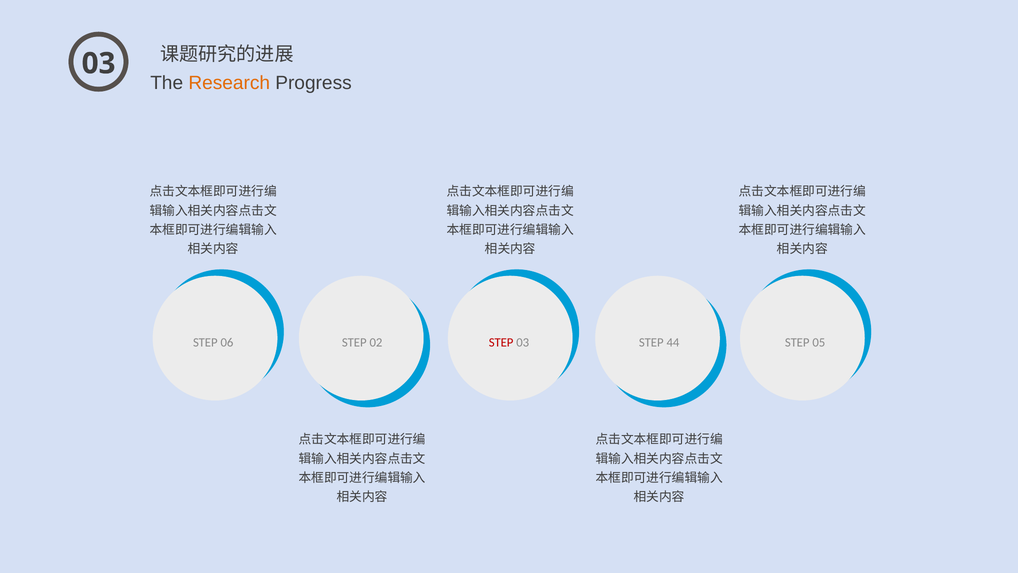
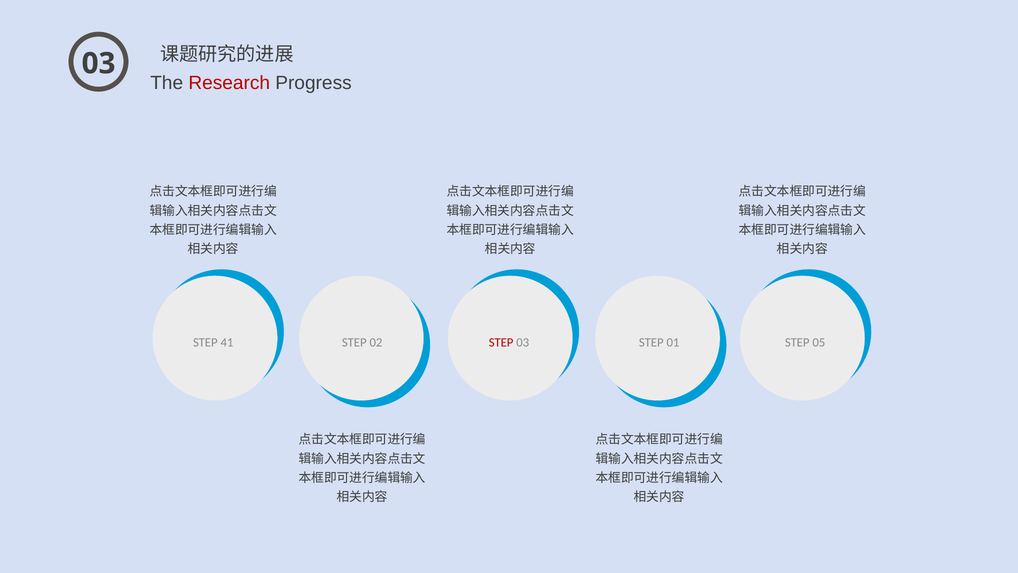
Research colour: orange -> red (229, 83)
06: 06 -> 41 (227, 342)
44: 44 -> 01 (673, 342)
